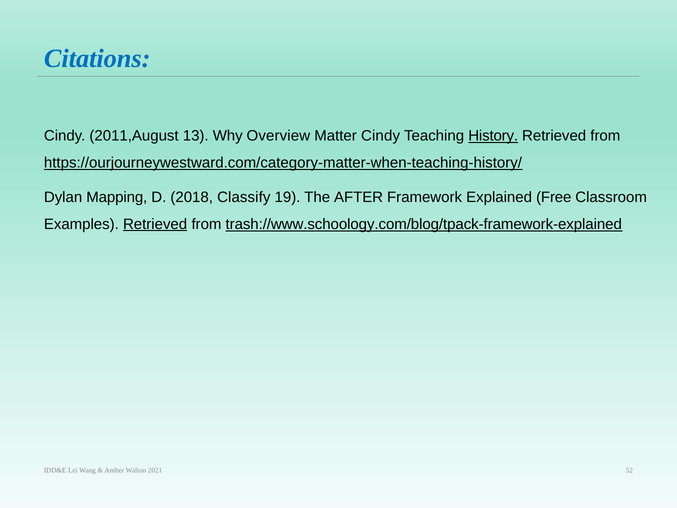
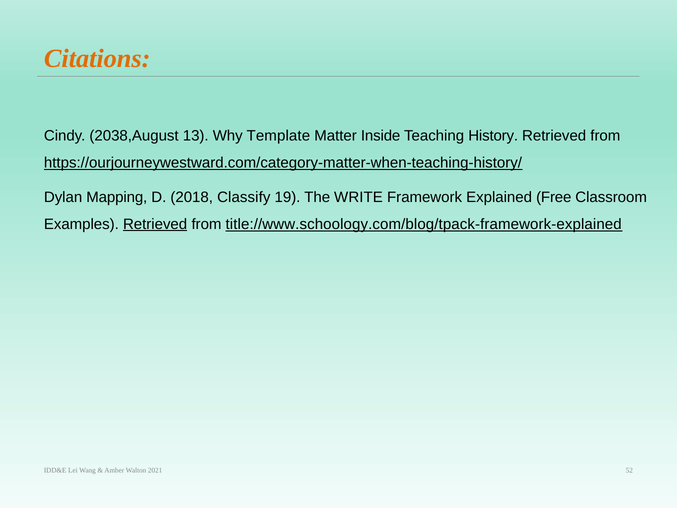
Citations colour: blue -> orange (97, 58)
2011,August: 2011,August -> 2038,August (134, 136)
Overview: Overview -> Template (278, 136)
Matter Cindy: Cindy -> Inside (381, 136)
History underline: present -> none (493, 136)
AFTER: AFTER -> WRITE (358, 197)
trash://www.schoology.com/blog/tpack-framework-explained: trash://www.schoology.com/blog/tpack-framework-explained -> title://www.schoology.com/blog/tpack-framework-explained (424, 224)
